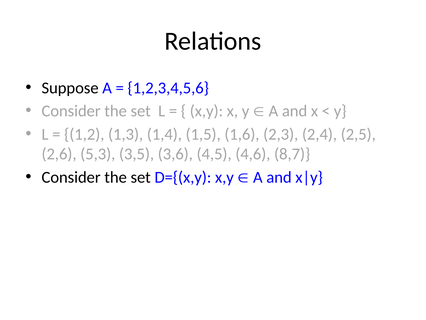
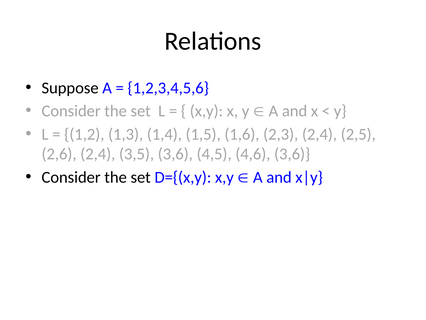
2,6 5,3: 5,3 -> 2,4 (98, 154)
4,6 8,7: 8,7 -> 3,6 (292, 154)
